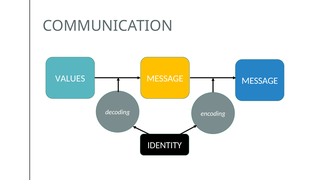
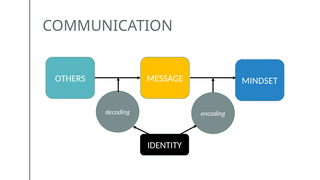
VALUES: VALUES -> OTHERS (70, 78)
MESSAGE: MESSAGE -> MINDSET (260, 81)
